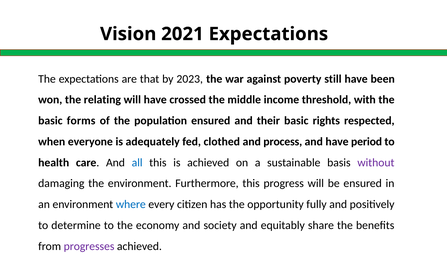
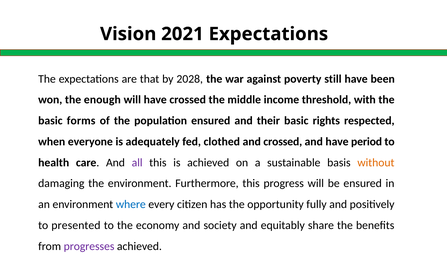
2023: 2023 -> 2028 (190, 79)
relating: relating -> enough (102, 100)
and process: process -> crossed (283, 142)
all colour: blue -> purple (137, 163)
without colour: purple -> orange (376, 163)
determine: determine -> presented (76, 226)
